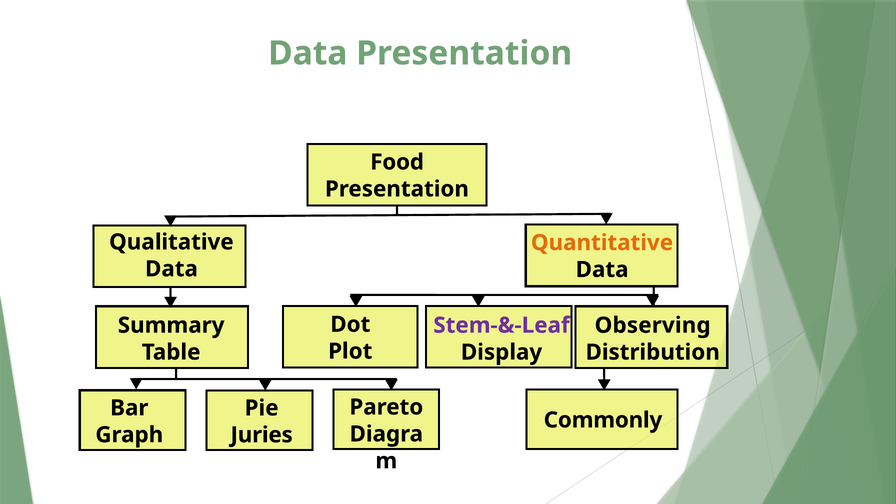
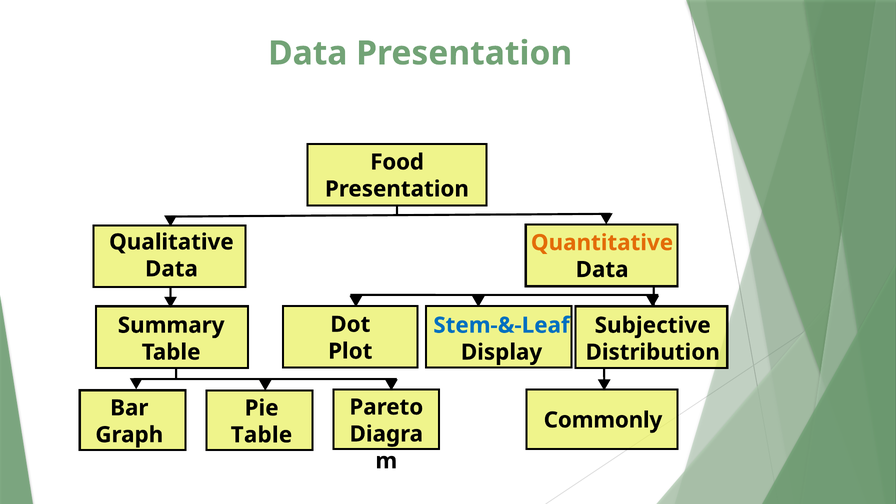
Stem-&-Leaf colour: purple -> blue (501, 325)
Observing: Observing -> Subjective (653, 325)
Juries: Juries -> Table (261, 435)
